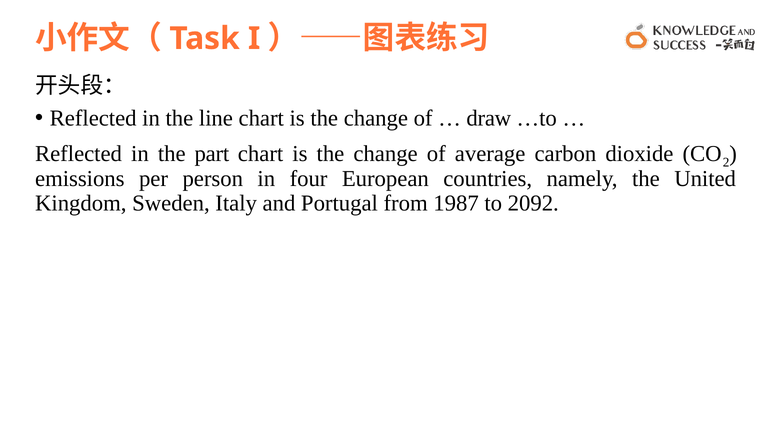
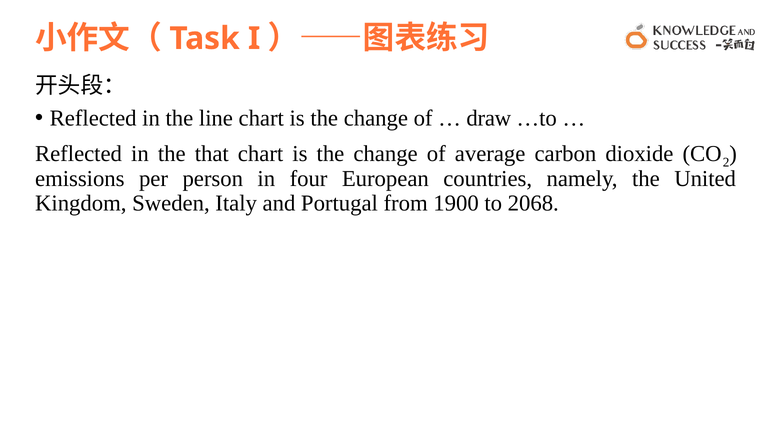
part: part -> that (212, 154)
1987: 1987 -> 1900 (456, 203)
2092: 2092 -> 2068 (533, 203)
